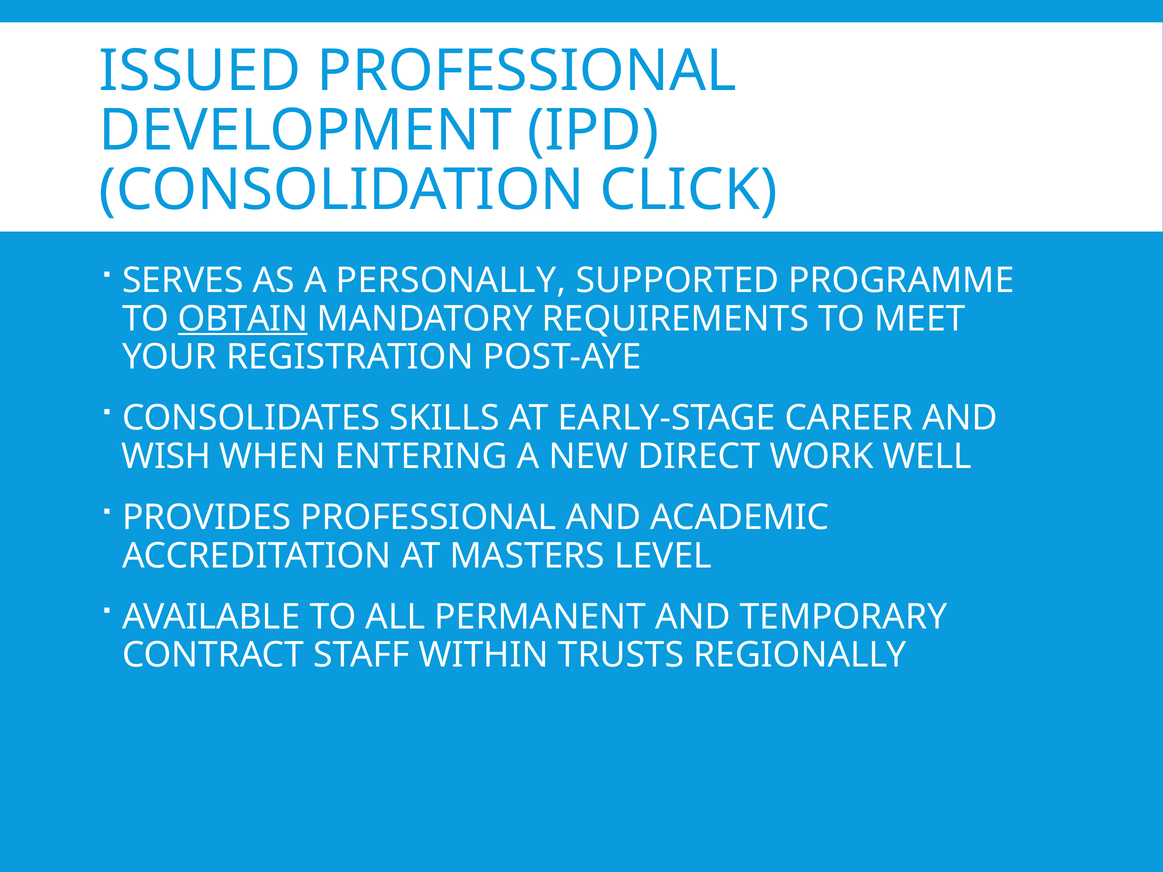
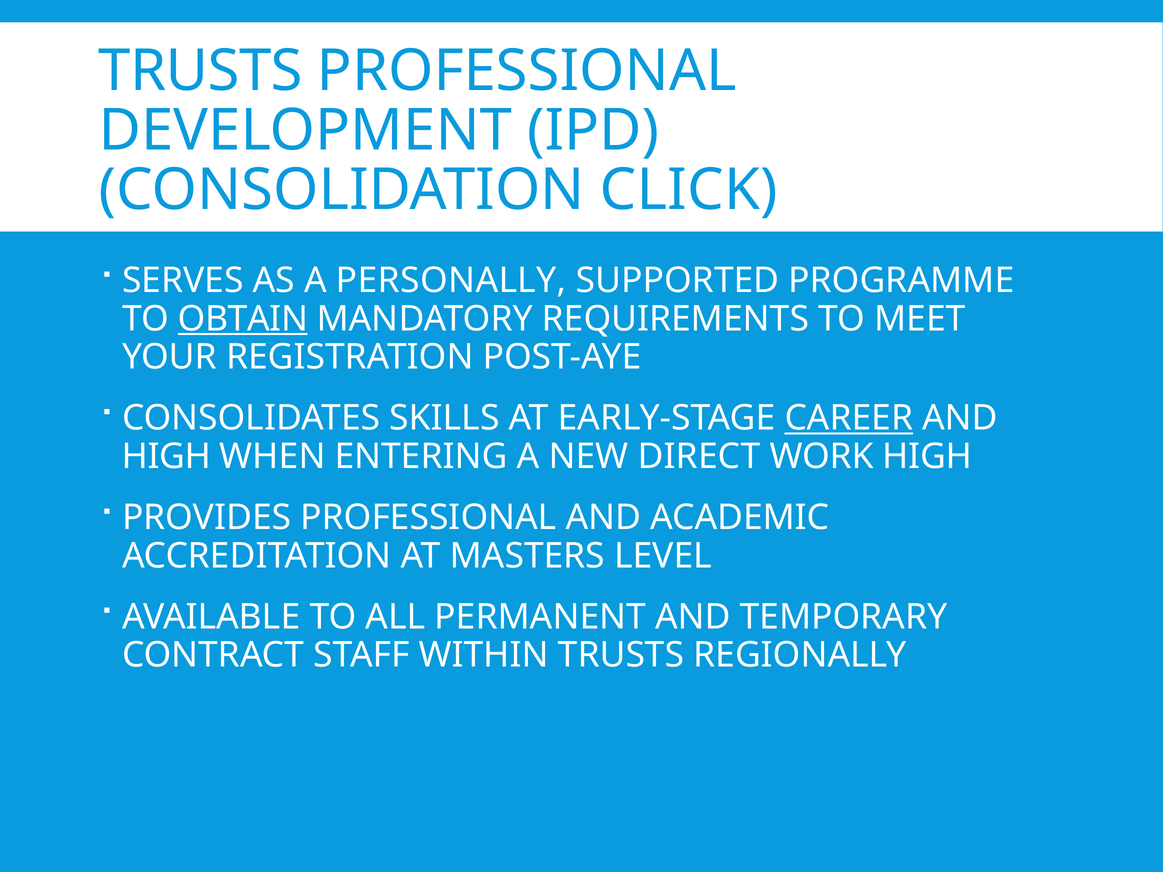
ISSUED: ISSUED -> TRUSTS (201, 71)
CAREER underline: none -> present (849, 418)
WISH: WISH -> HIGH (166, 457)
WORK WELL: WELL -> HIGH (927, 457)
